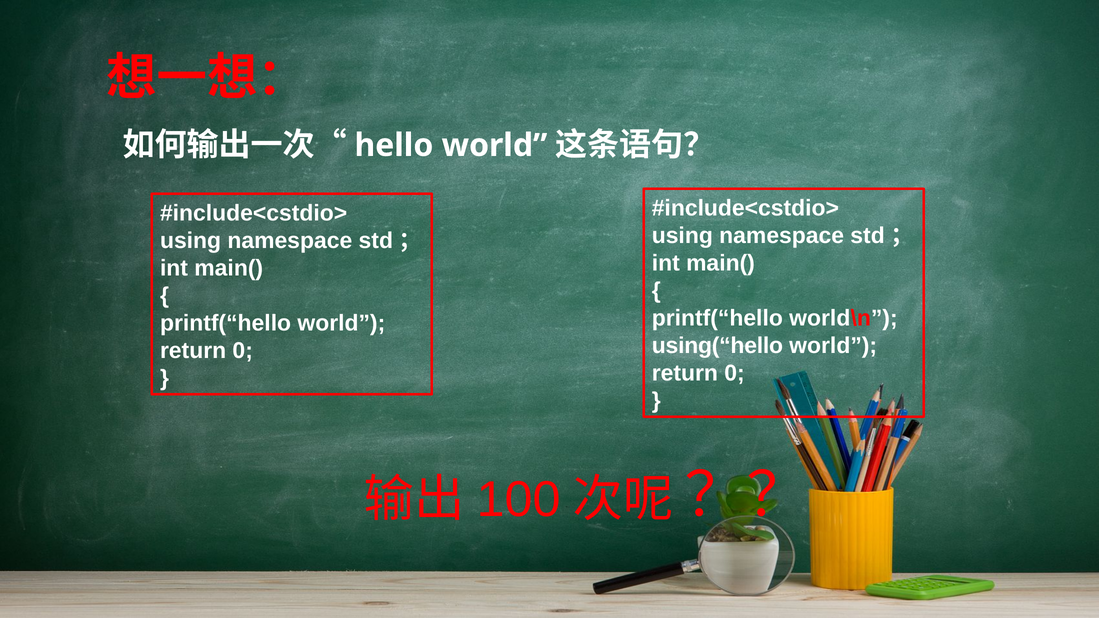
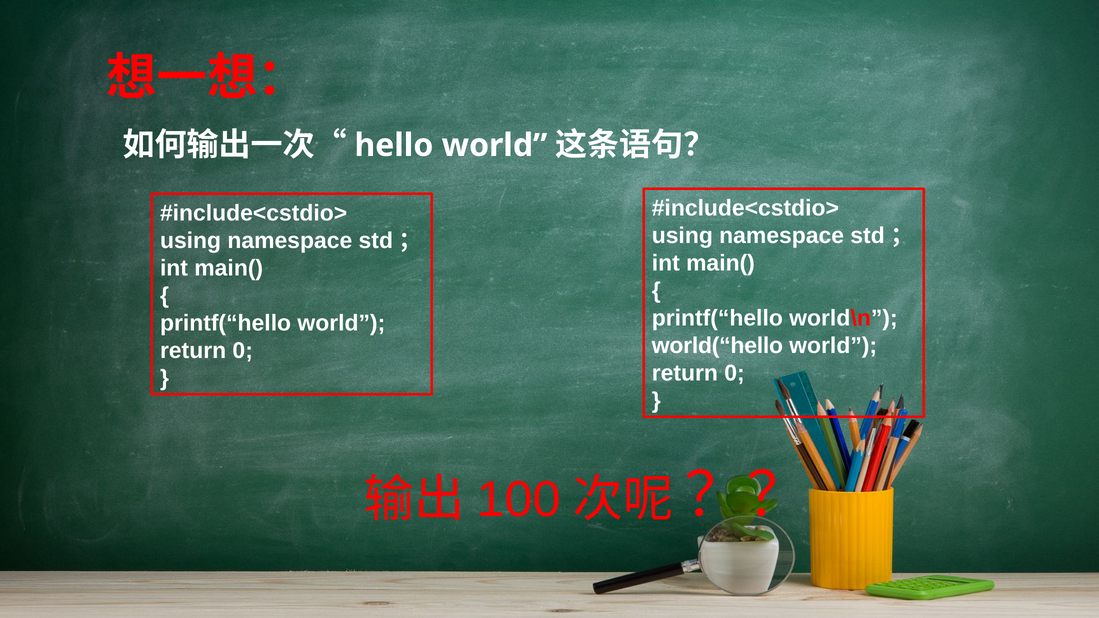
using(“hello: using(“hello -> world(“hello (717, 346)
